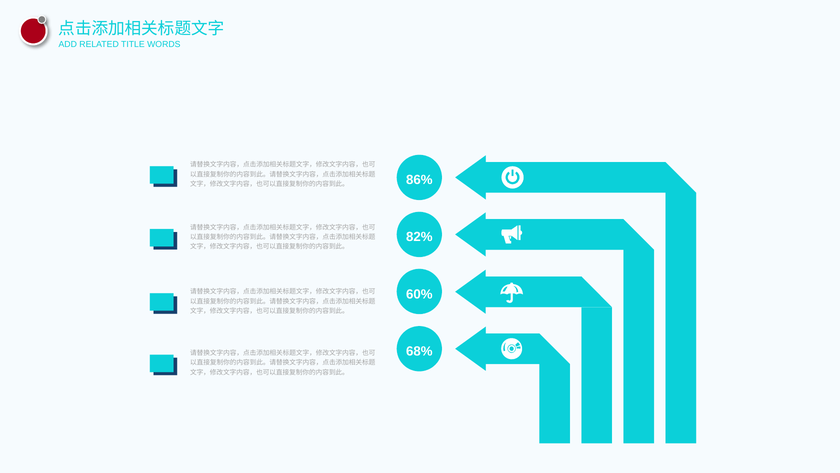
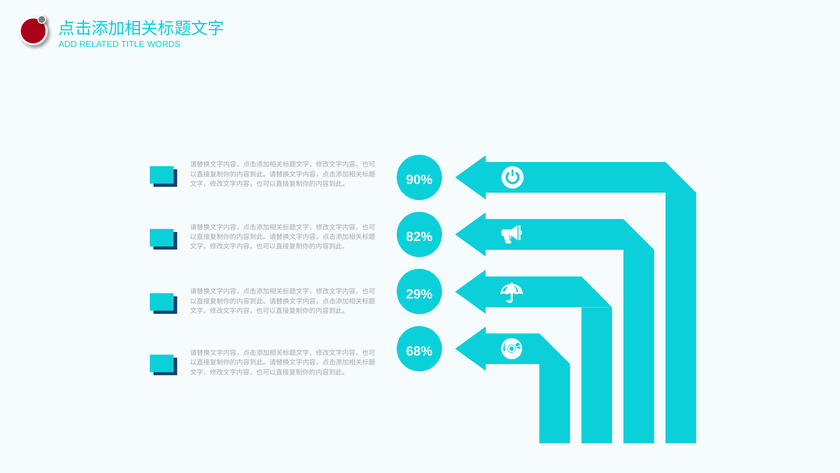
86%: 86% -> 90% (419, 180)
60%: 60% -> 29% (419, 294)
